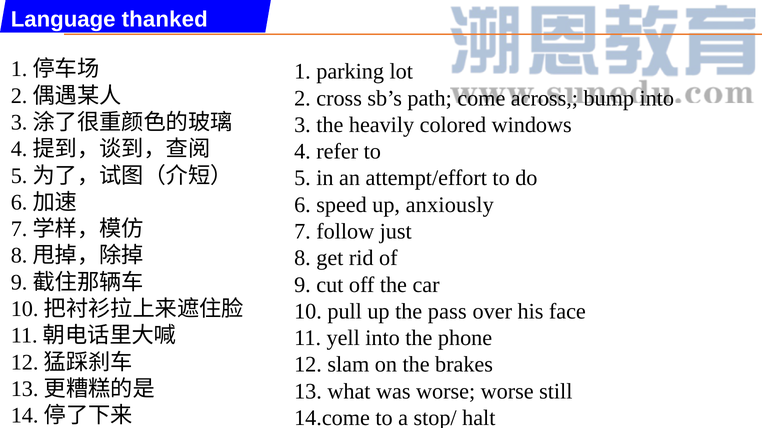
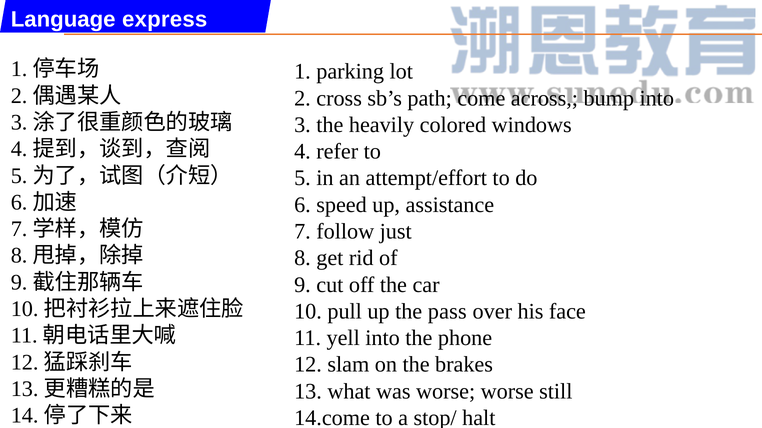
thanked: thanked -> express (165, 20)
anxiously: anxiously -> assistance (450, 205)
